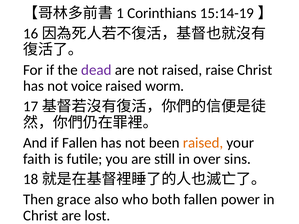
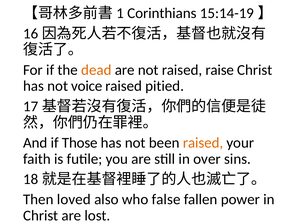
dead colour: purple -> orange (96, 70)
worm: worm -> pitied (165, 86)
if Fallen: Fallen -> Those (80, 143)
grace: grace -> loved (74, 200)
both: both -> false (166, 200)
